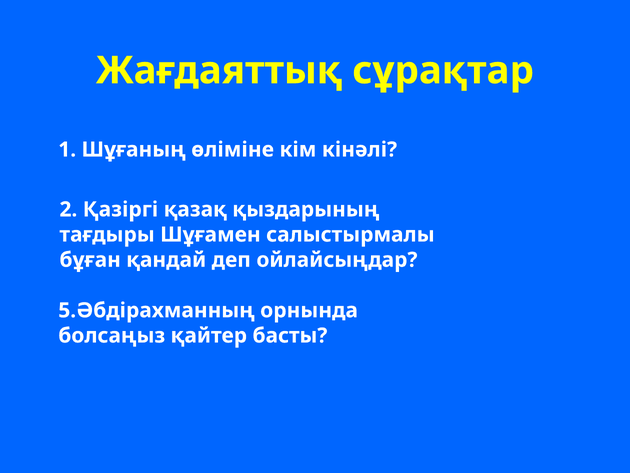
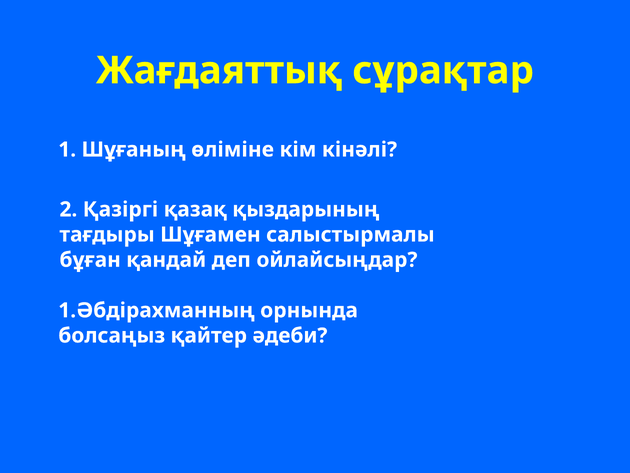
5.Әбдірахманның: 5.Әбдірахманның -> 1.Әбдірахманның (157, 310)
басты: басты -> әдеби (290, 335)
